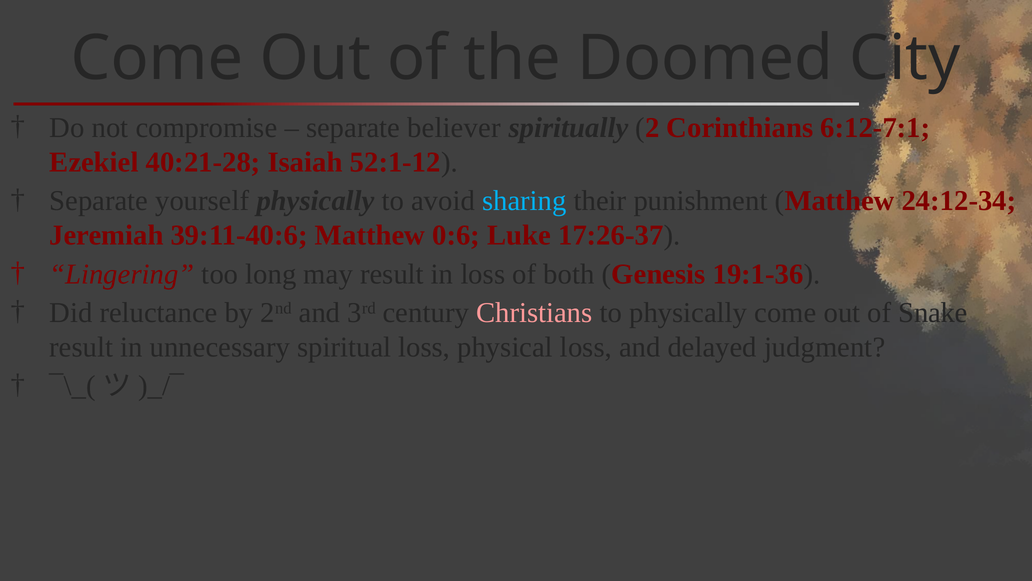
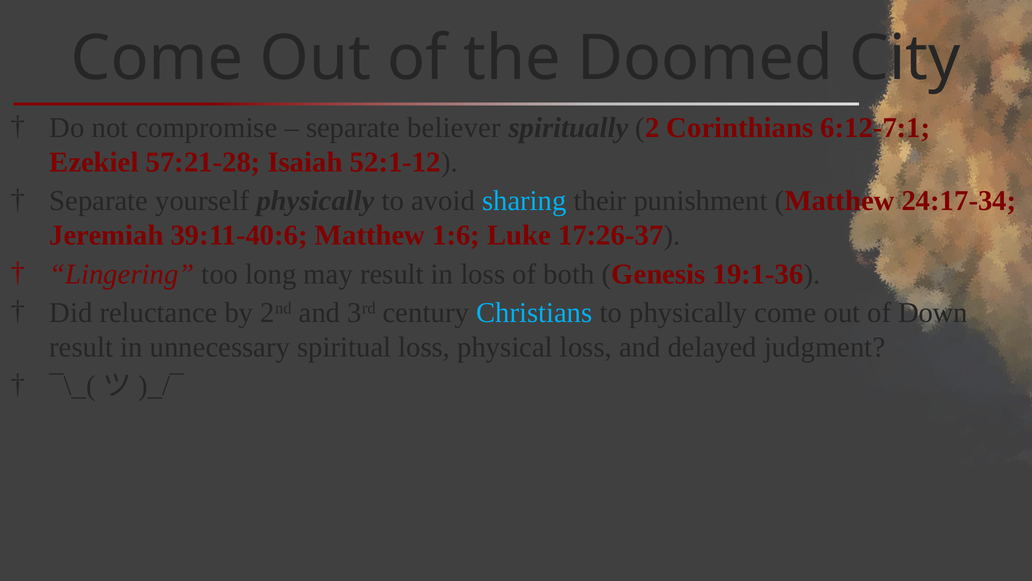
40:21-28: 40:21-28 -> 57:21-28 (203, 162)
24:12-34: 24:12-34 -> 24:17-34 (959, 201)
0:6: 0:6 -> 1:6 (456, 235)
Christians colour: pink -> light blue (534, 313)
Snake: Snake -> Down (933, 313)
